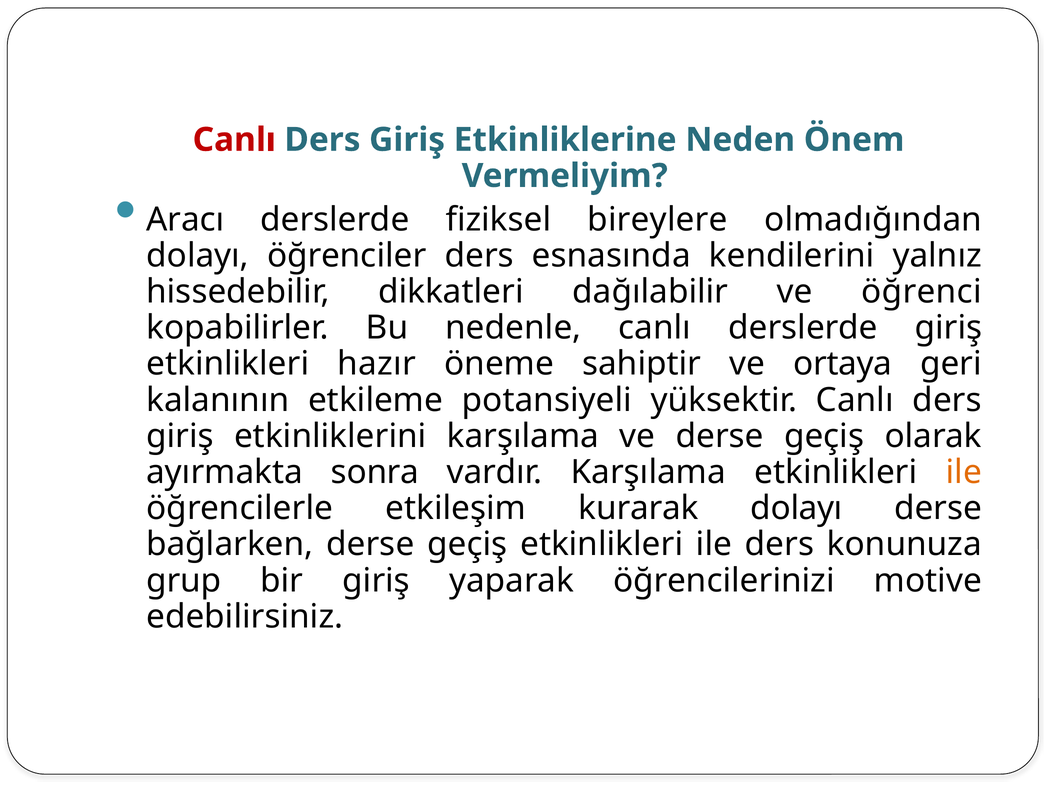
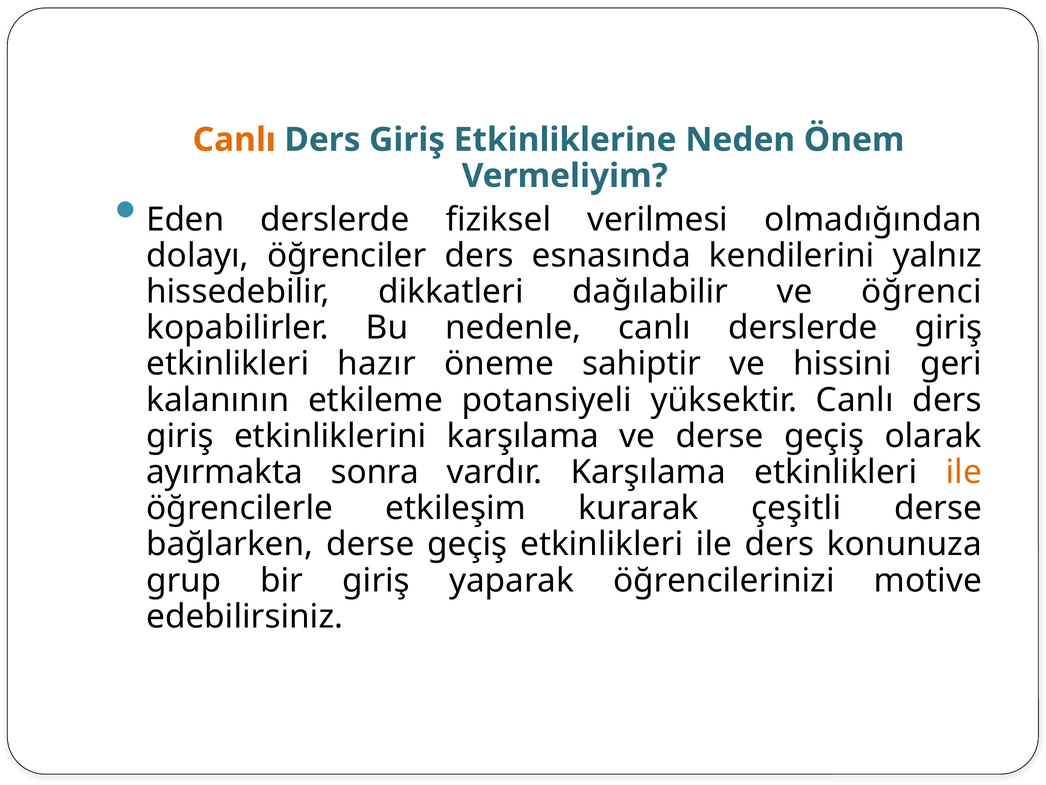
Canlı colour: red -> orange (234, 140)
Aracı: Aracı -> Eden (185, 219)
bireylere: bireylere -> verilmesi (658, 219)
ortaya: ortaya -> hissini (843, 364)
kurarak dolayı: dolayı -> çeşitli (796, 508)
